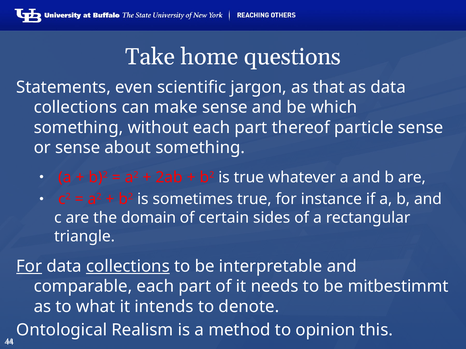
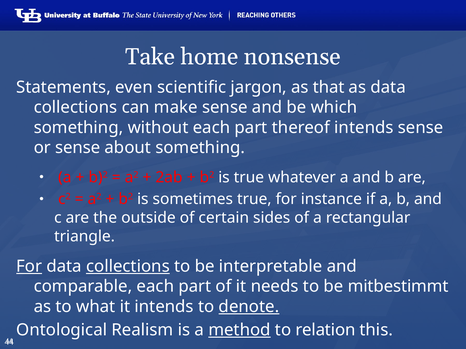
questions: questions -> nonsense (292, 57)
thereof particle: particle -> intends (364, 128)
domain: domain -> outside (148, 218)
denote underline: none -> present (249, 307)
method underline: none -> present (240, 331)
opinion: opinion -> relation (325, 331)
